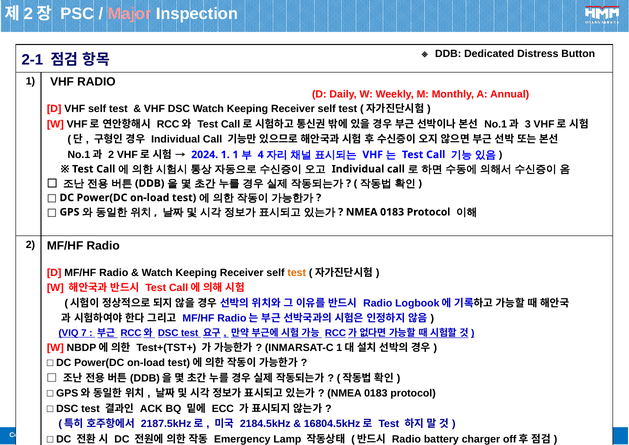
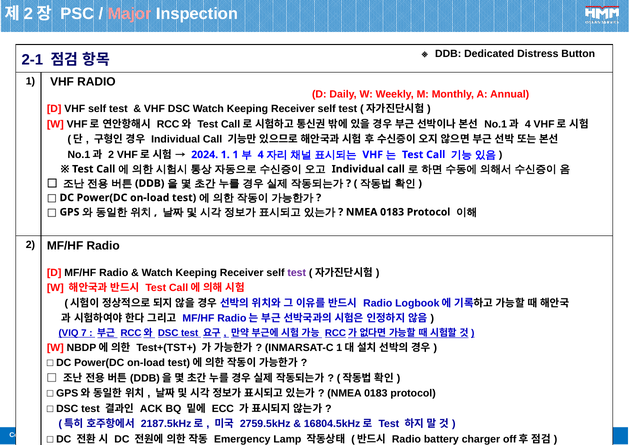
3: 3 -> 4 (528, 124)
test colour: orange -> purple (297, 273)
2184.5kHz: 2184.5kHz -> 2759.5kHz (265, 424)
